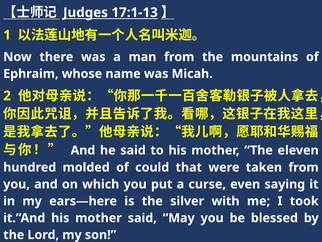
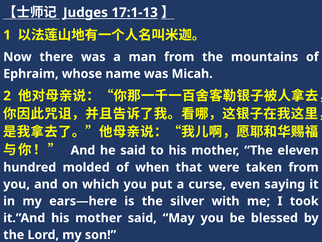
could: could -> when (152, 167)
